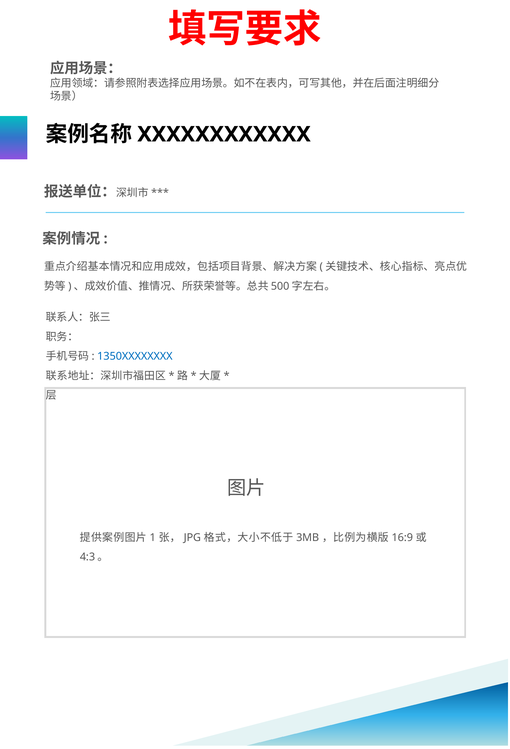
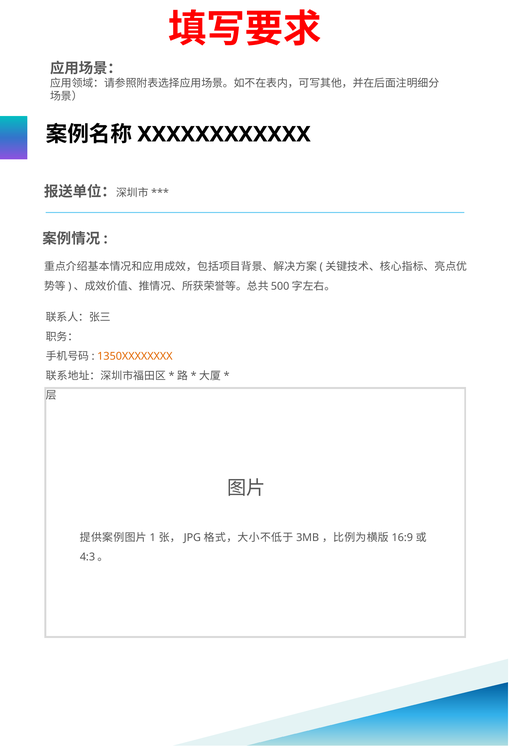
1350XXXXXXXX colour: blue -> orange (135, 356)
